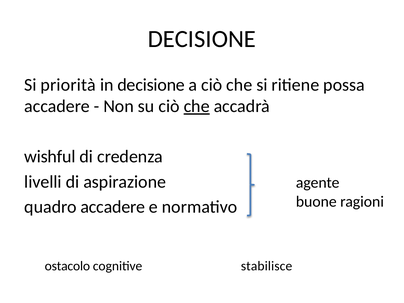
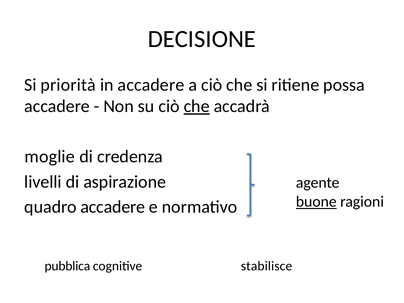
in decisione: decisione -> accadere (151, 85)
wishful: wishful -> moglie (50, 157)
buone underline: none -> present (316, 202)
ostacolo: ostacolo -> pubblica (67, 266)
